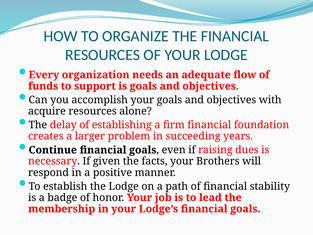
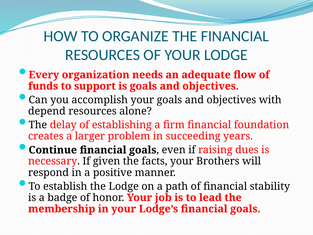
acquire: acquire -> depend (47, 111)
